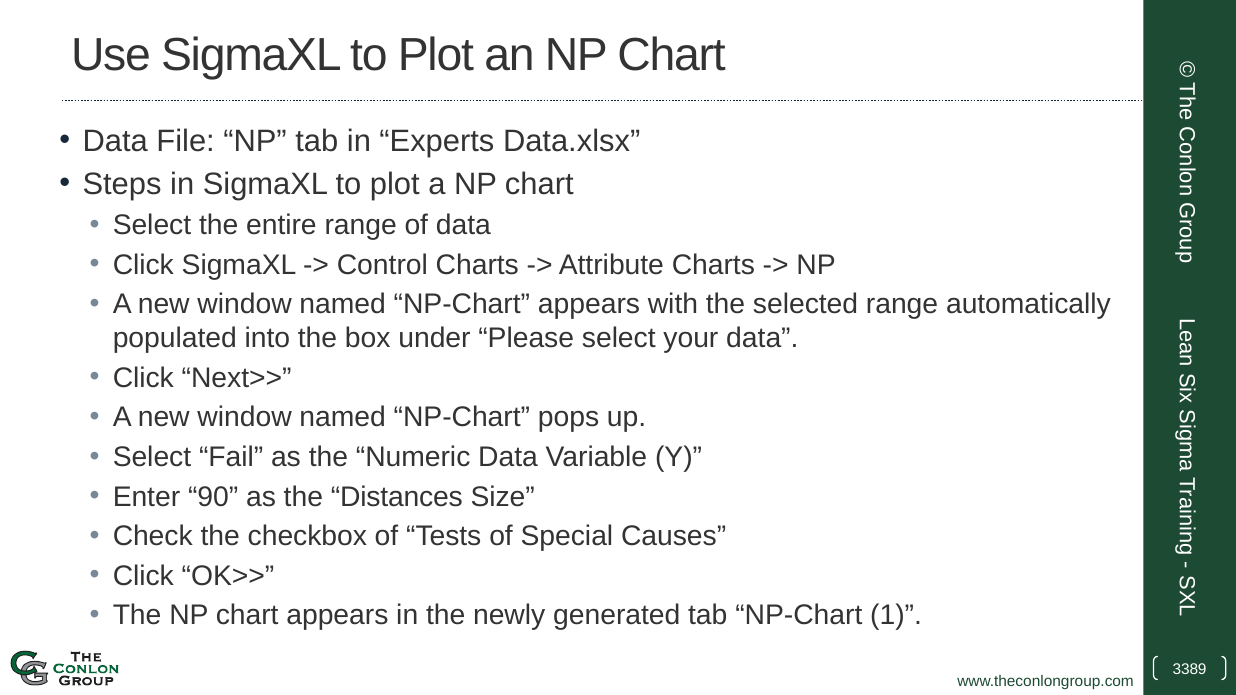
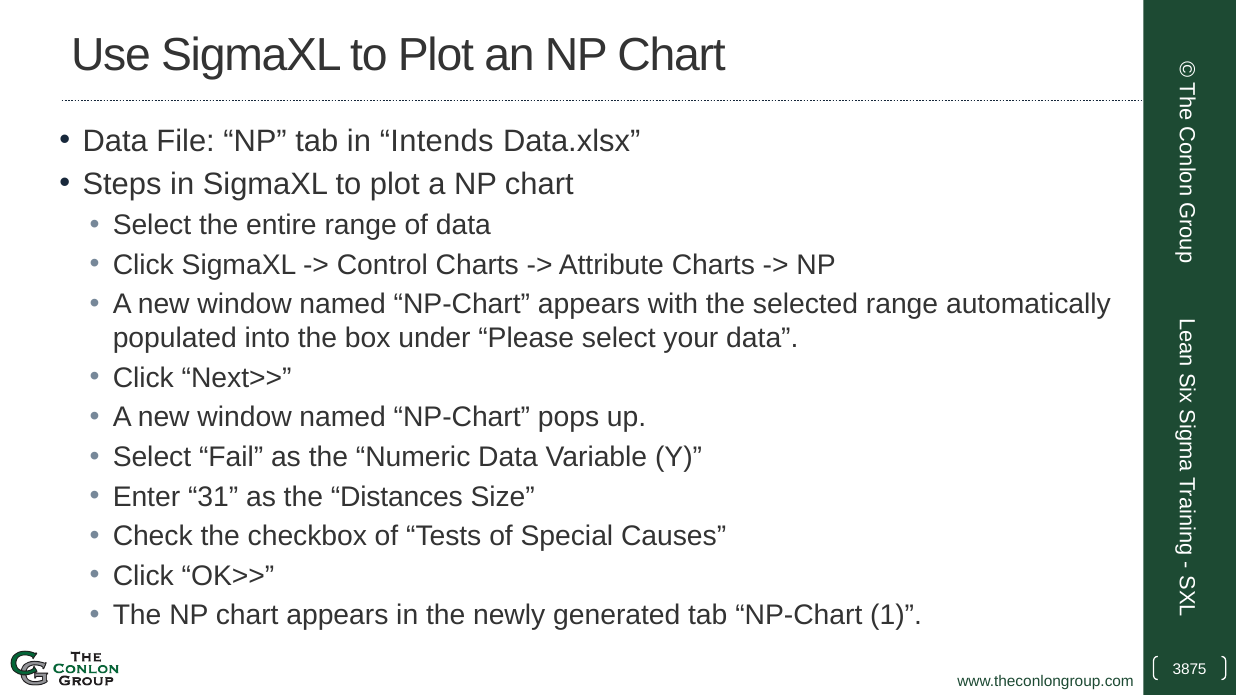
Experts: Experts -> Intends (437, 141)
90: 90 -> 31 (213, 497)
3389: 3389 -> 3875 (1190, 669)
